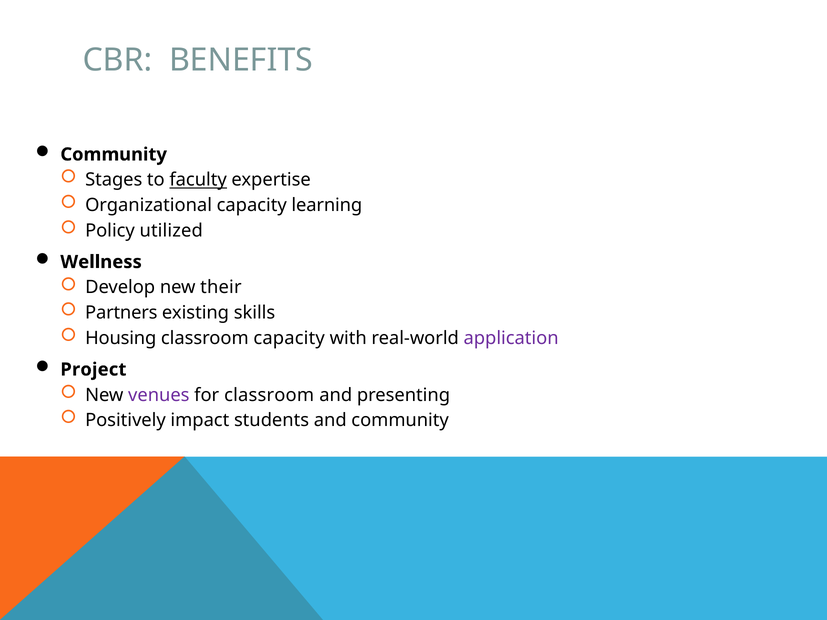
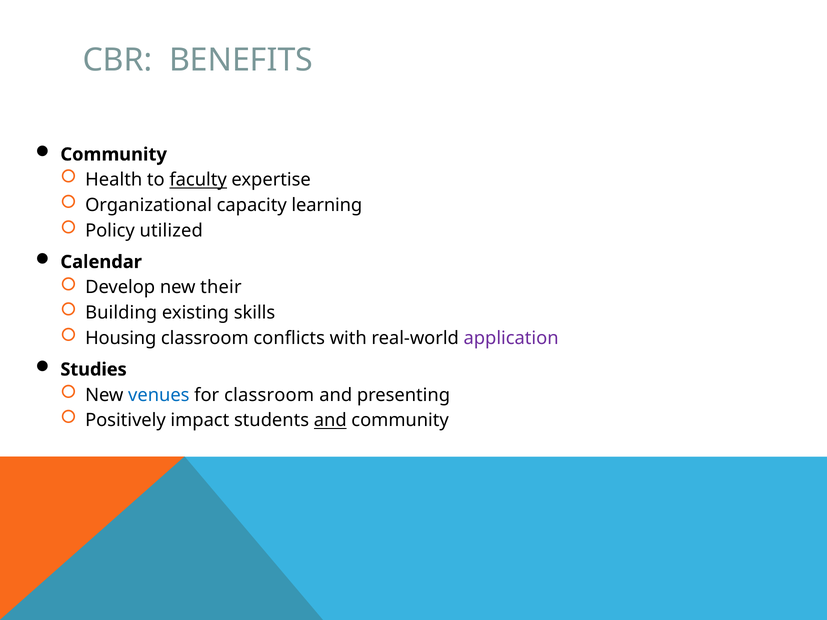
Stages: Stages -> Health (114, 180)
Wellness: Wellness -> Calendar (101, 262)
Partners: Partners -> Building (121, 313)
classroom capacity: capacity -> conflicts (289, 338)
Project: Project -> Studies (94, 370)
venues colour: purple -> blue (159, 395)
and underline: none -> present (330, 421)
